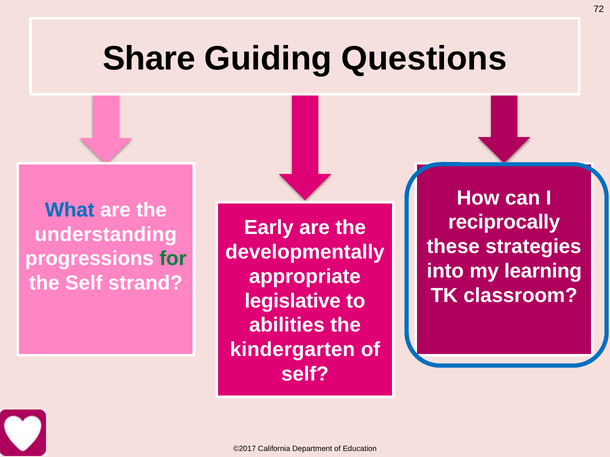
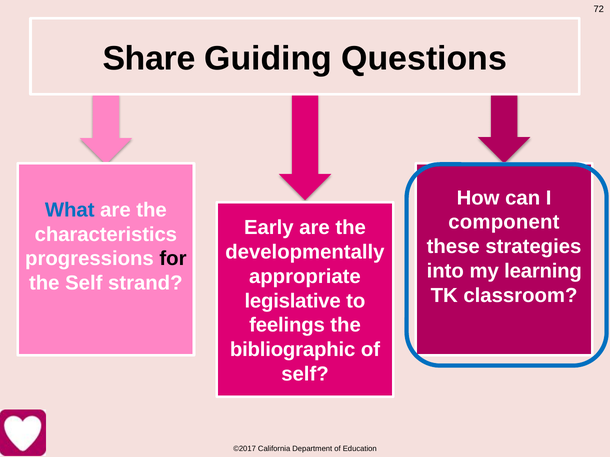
reciprocally: reciprocally -> component (504, 223)
understanding: understanding -> characteristics (106, 235)
for colour: green -> black (173, 259)
abilities: abilities -> feelings (287, 326)
kindergarten: kindergarten -> bibliographic (293, 350)
